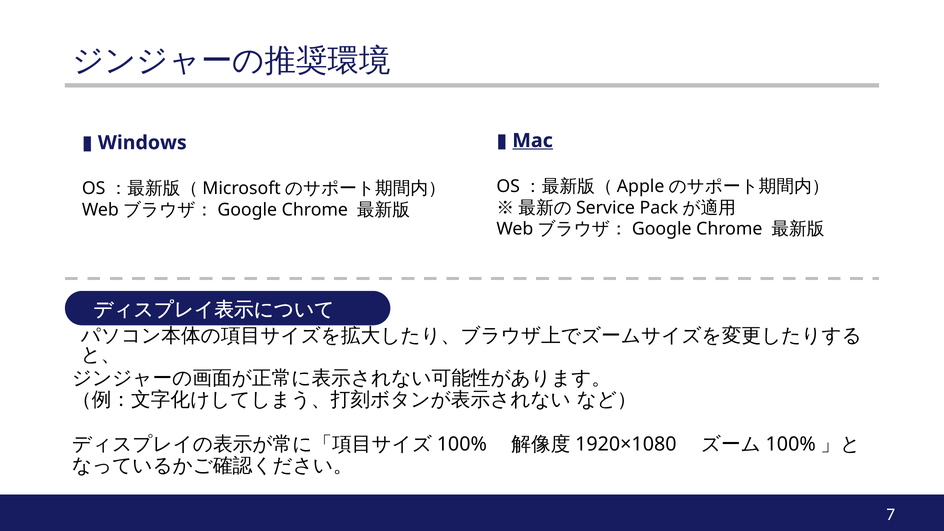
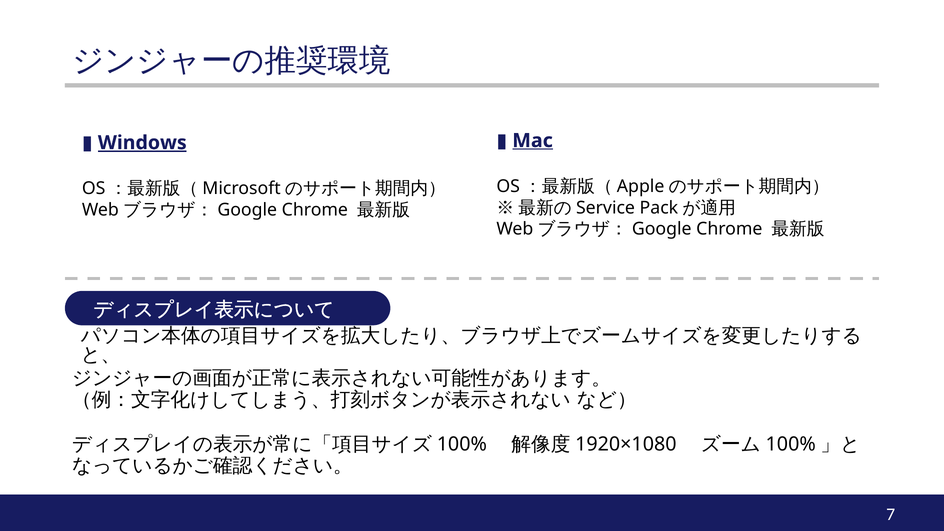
Windows underline: none -> present (142, 143)
